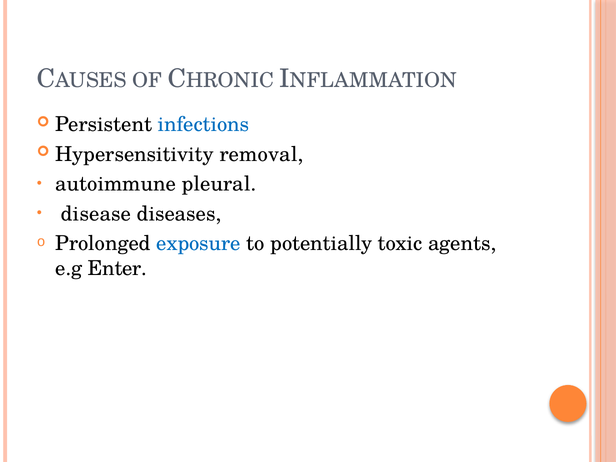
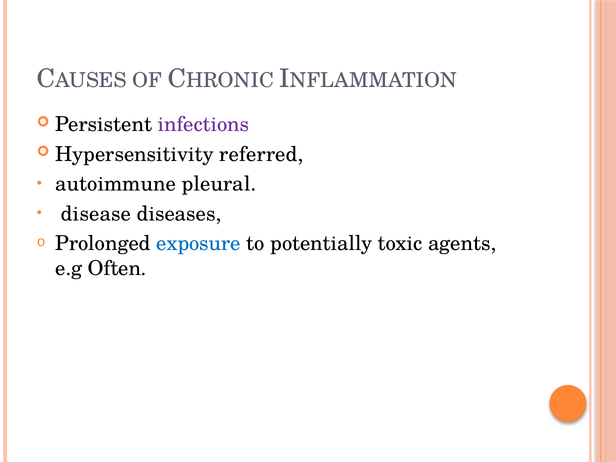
infections colour: blue -> purple (203, 125)
removal: removal -> referred (262, 154)
Enter: Enter -> Often (117, 268)
